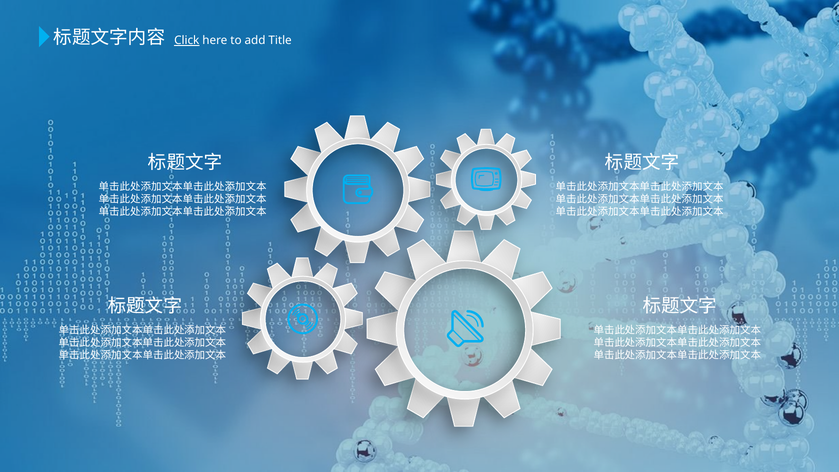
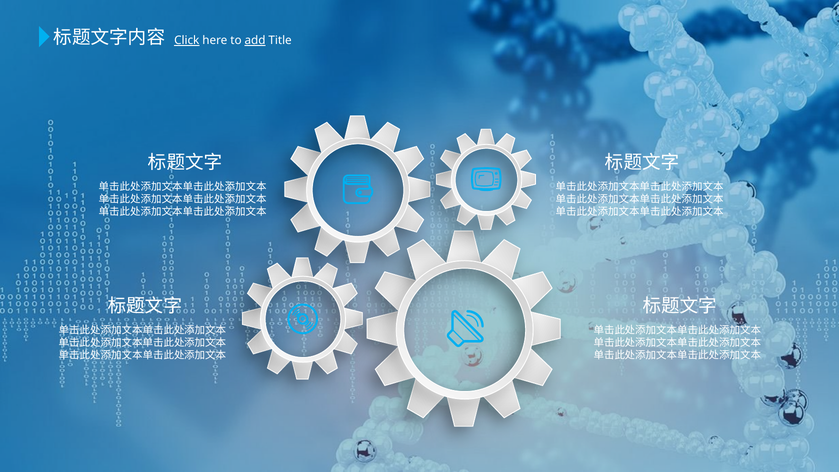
add underline: none -> present (255, 40)
